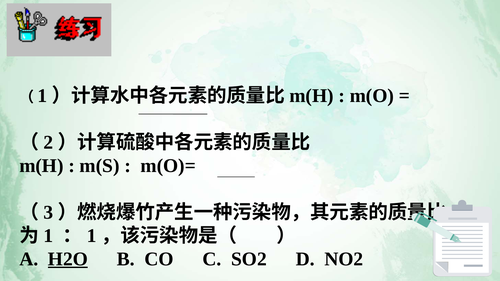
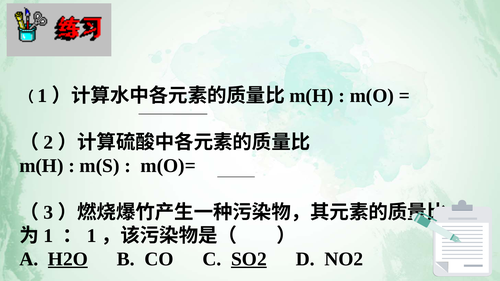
SO2 underline: none -> present (249, 259)
